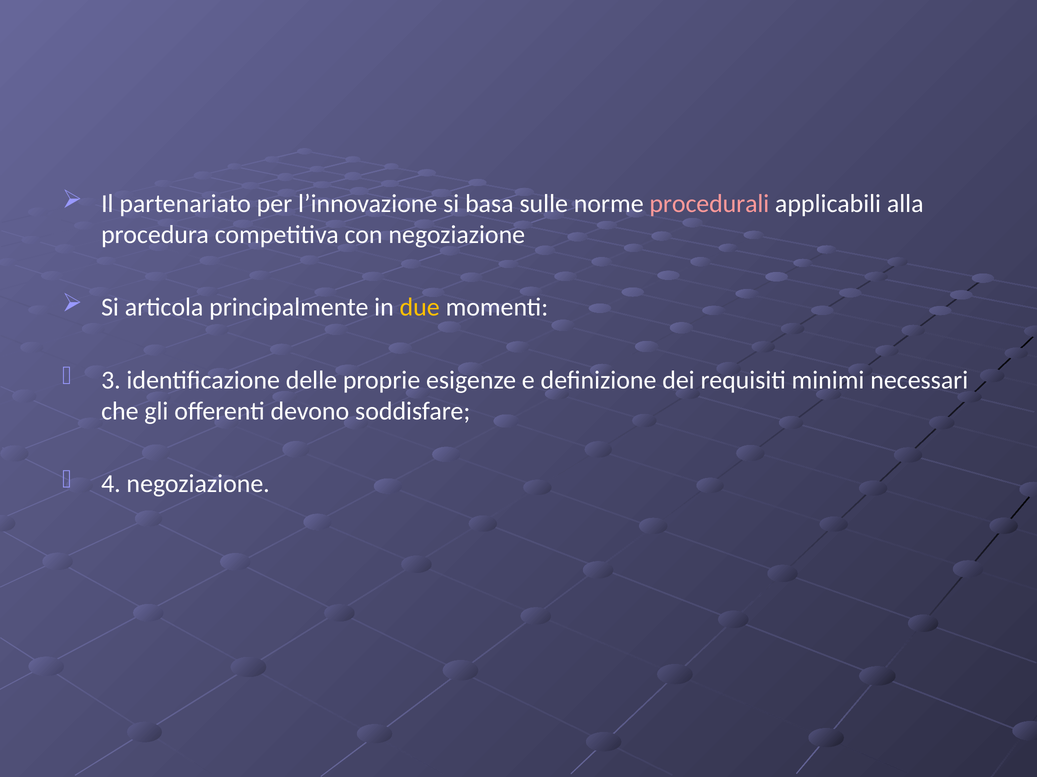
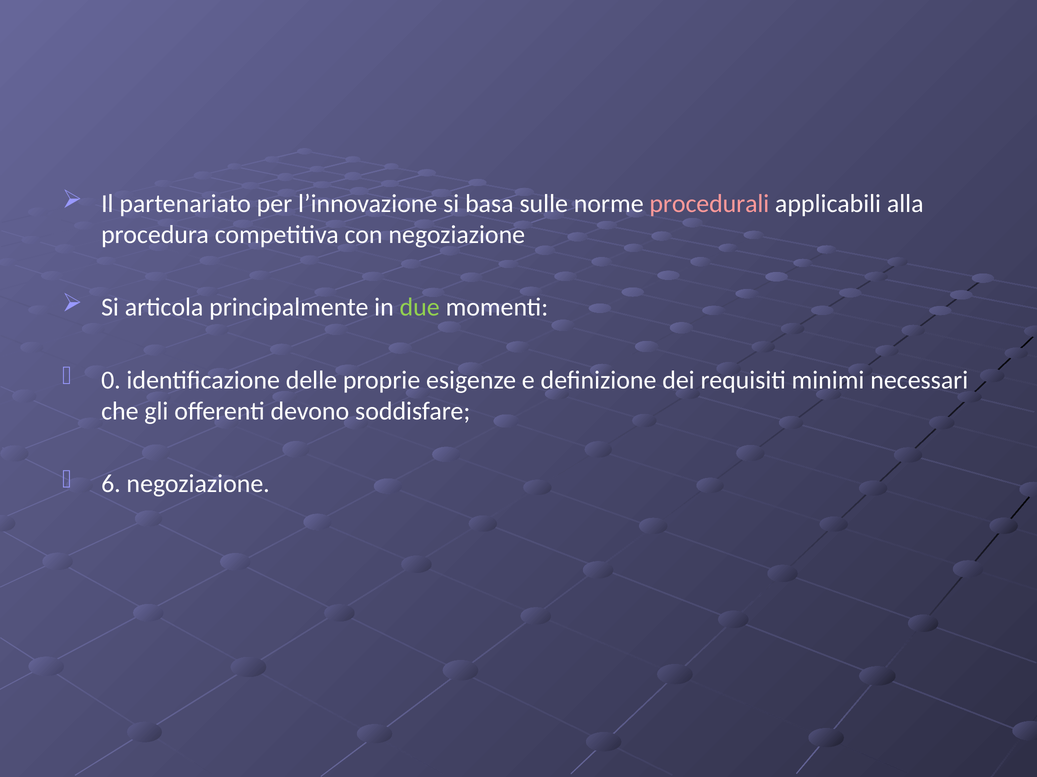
due colour: yellow -> light green (420, 308)
3: 3 -> 0 (111, 380)
4: 4 -> 6 (111, 484)
